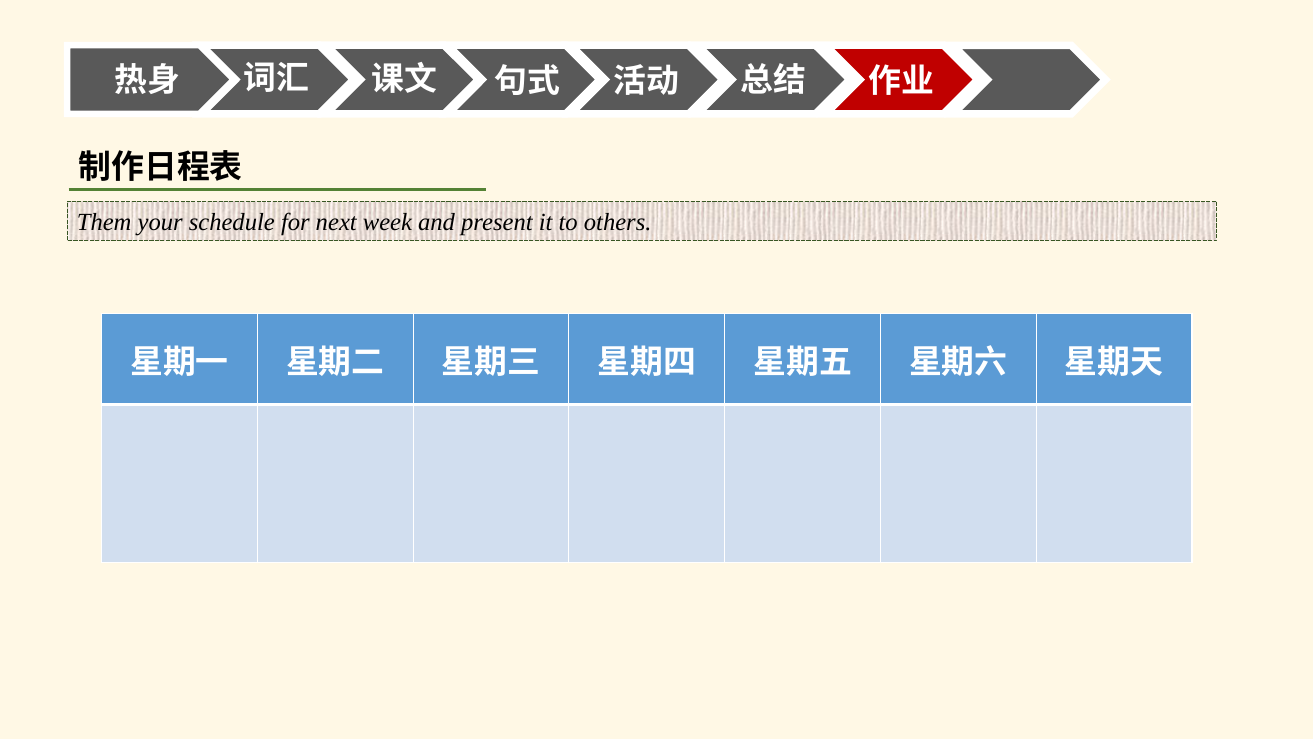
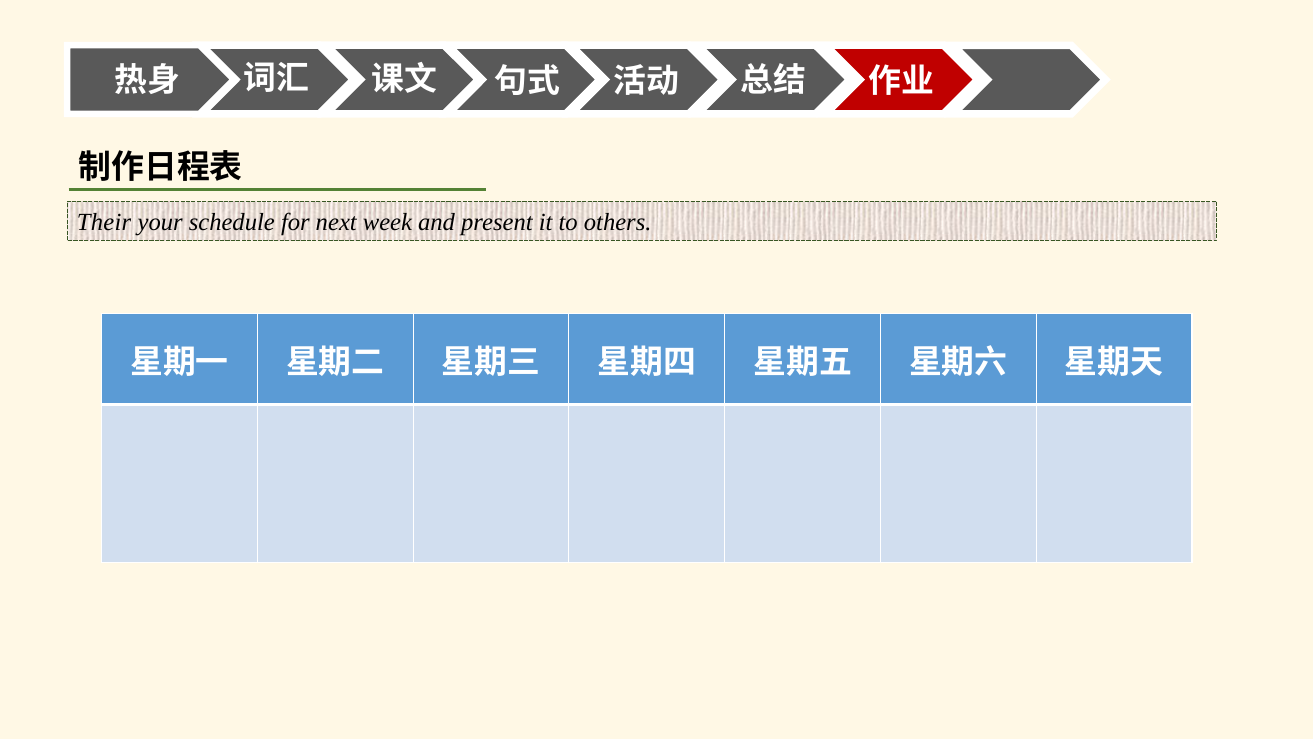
Them: Them -> Their (104, 223)
